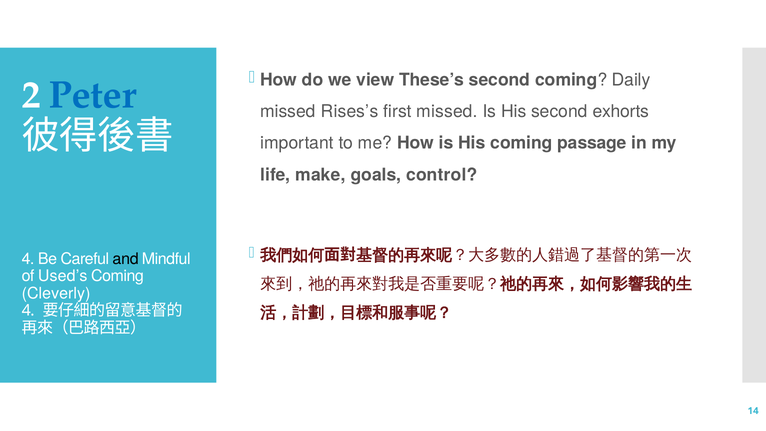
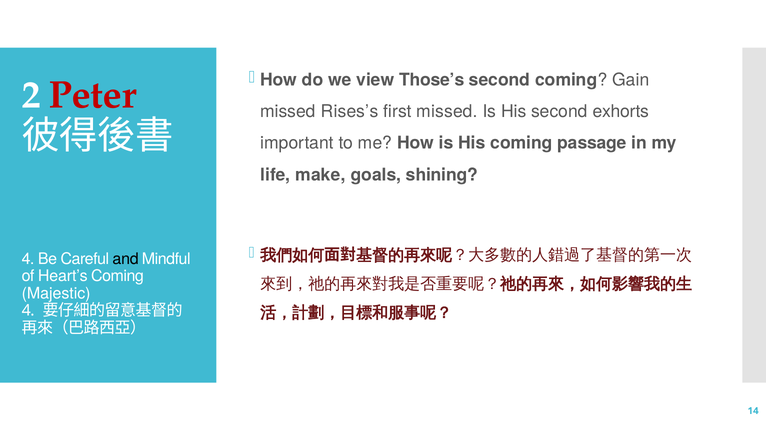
These’s: These’s -> Those’s (432, 80)
Daily: Daily -> Gain (631, 80)
Peter colour: blue -> red (93, 95)
control: control -> shining (442, 175)
Used’s: Used’s -> Heart’s (63, 276)
Cleverly: Cleverly -> Majestic (56, 293)
